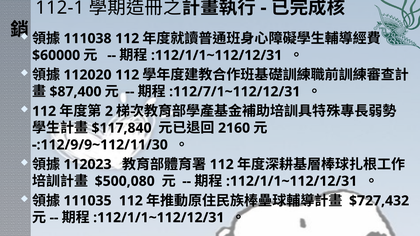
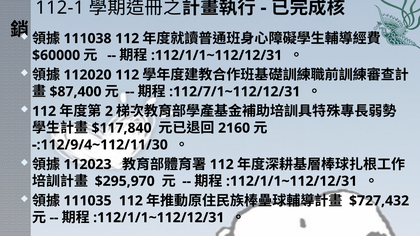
-:112/9/9~112/11/30: -:112/9/9~112/11/30 -> -:112/9/4~112/11/30 (100, 145)
$500,080: $500,080 -> $295,970 (125, 181)
